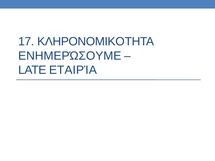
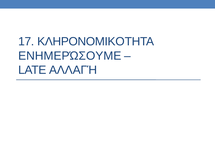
ΕΤΑΙΡΊΑ: ΕΤΑΙΡΊΑ -> ΑΛΛΑΓΉ (73, 70)
